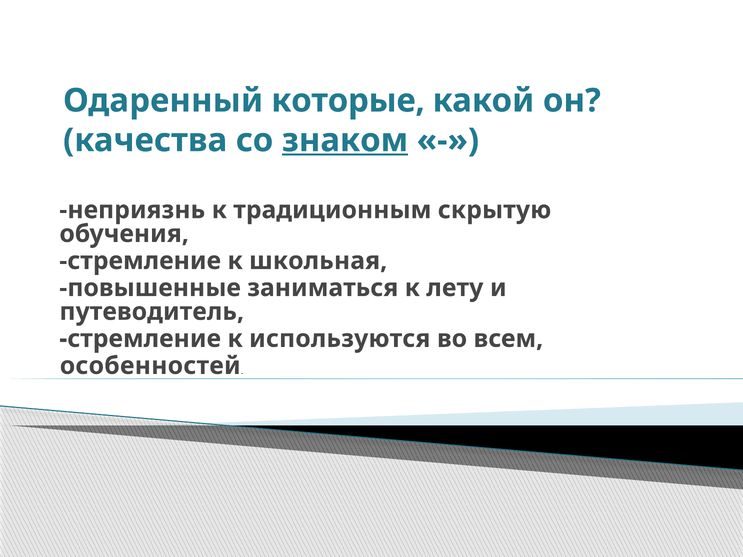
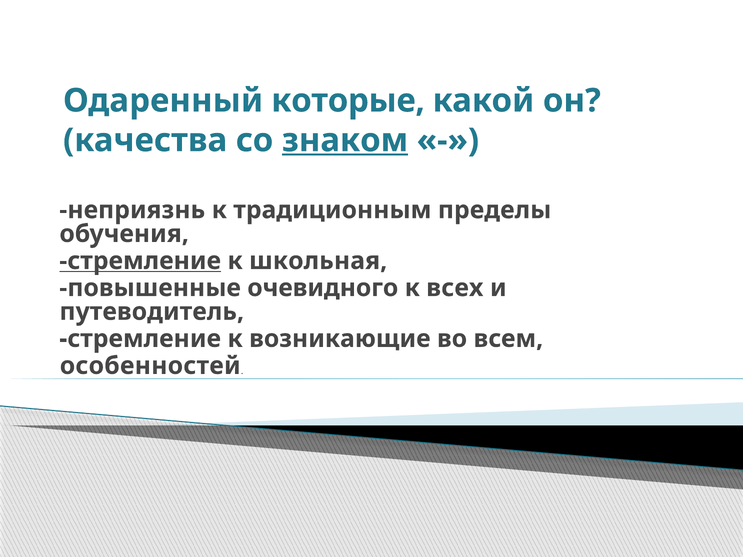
скрытую: скрытую -> пределы (495, 210)
стремление underline: none -> present (140, 261)
заниматься: заниматься -> очевидного (323, 288)
лету: лету -> всех (455, 288)
используются: используются -> возникающие (340, 339)
